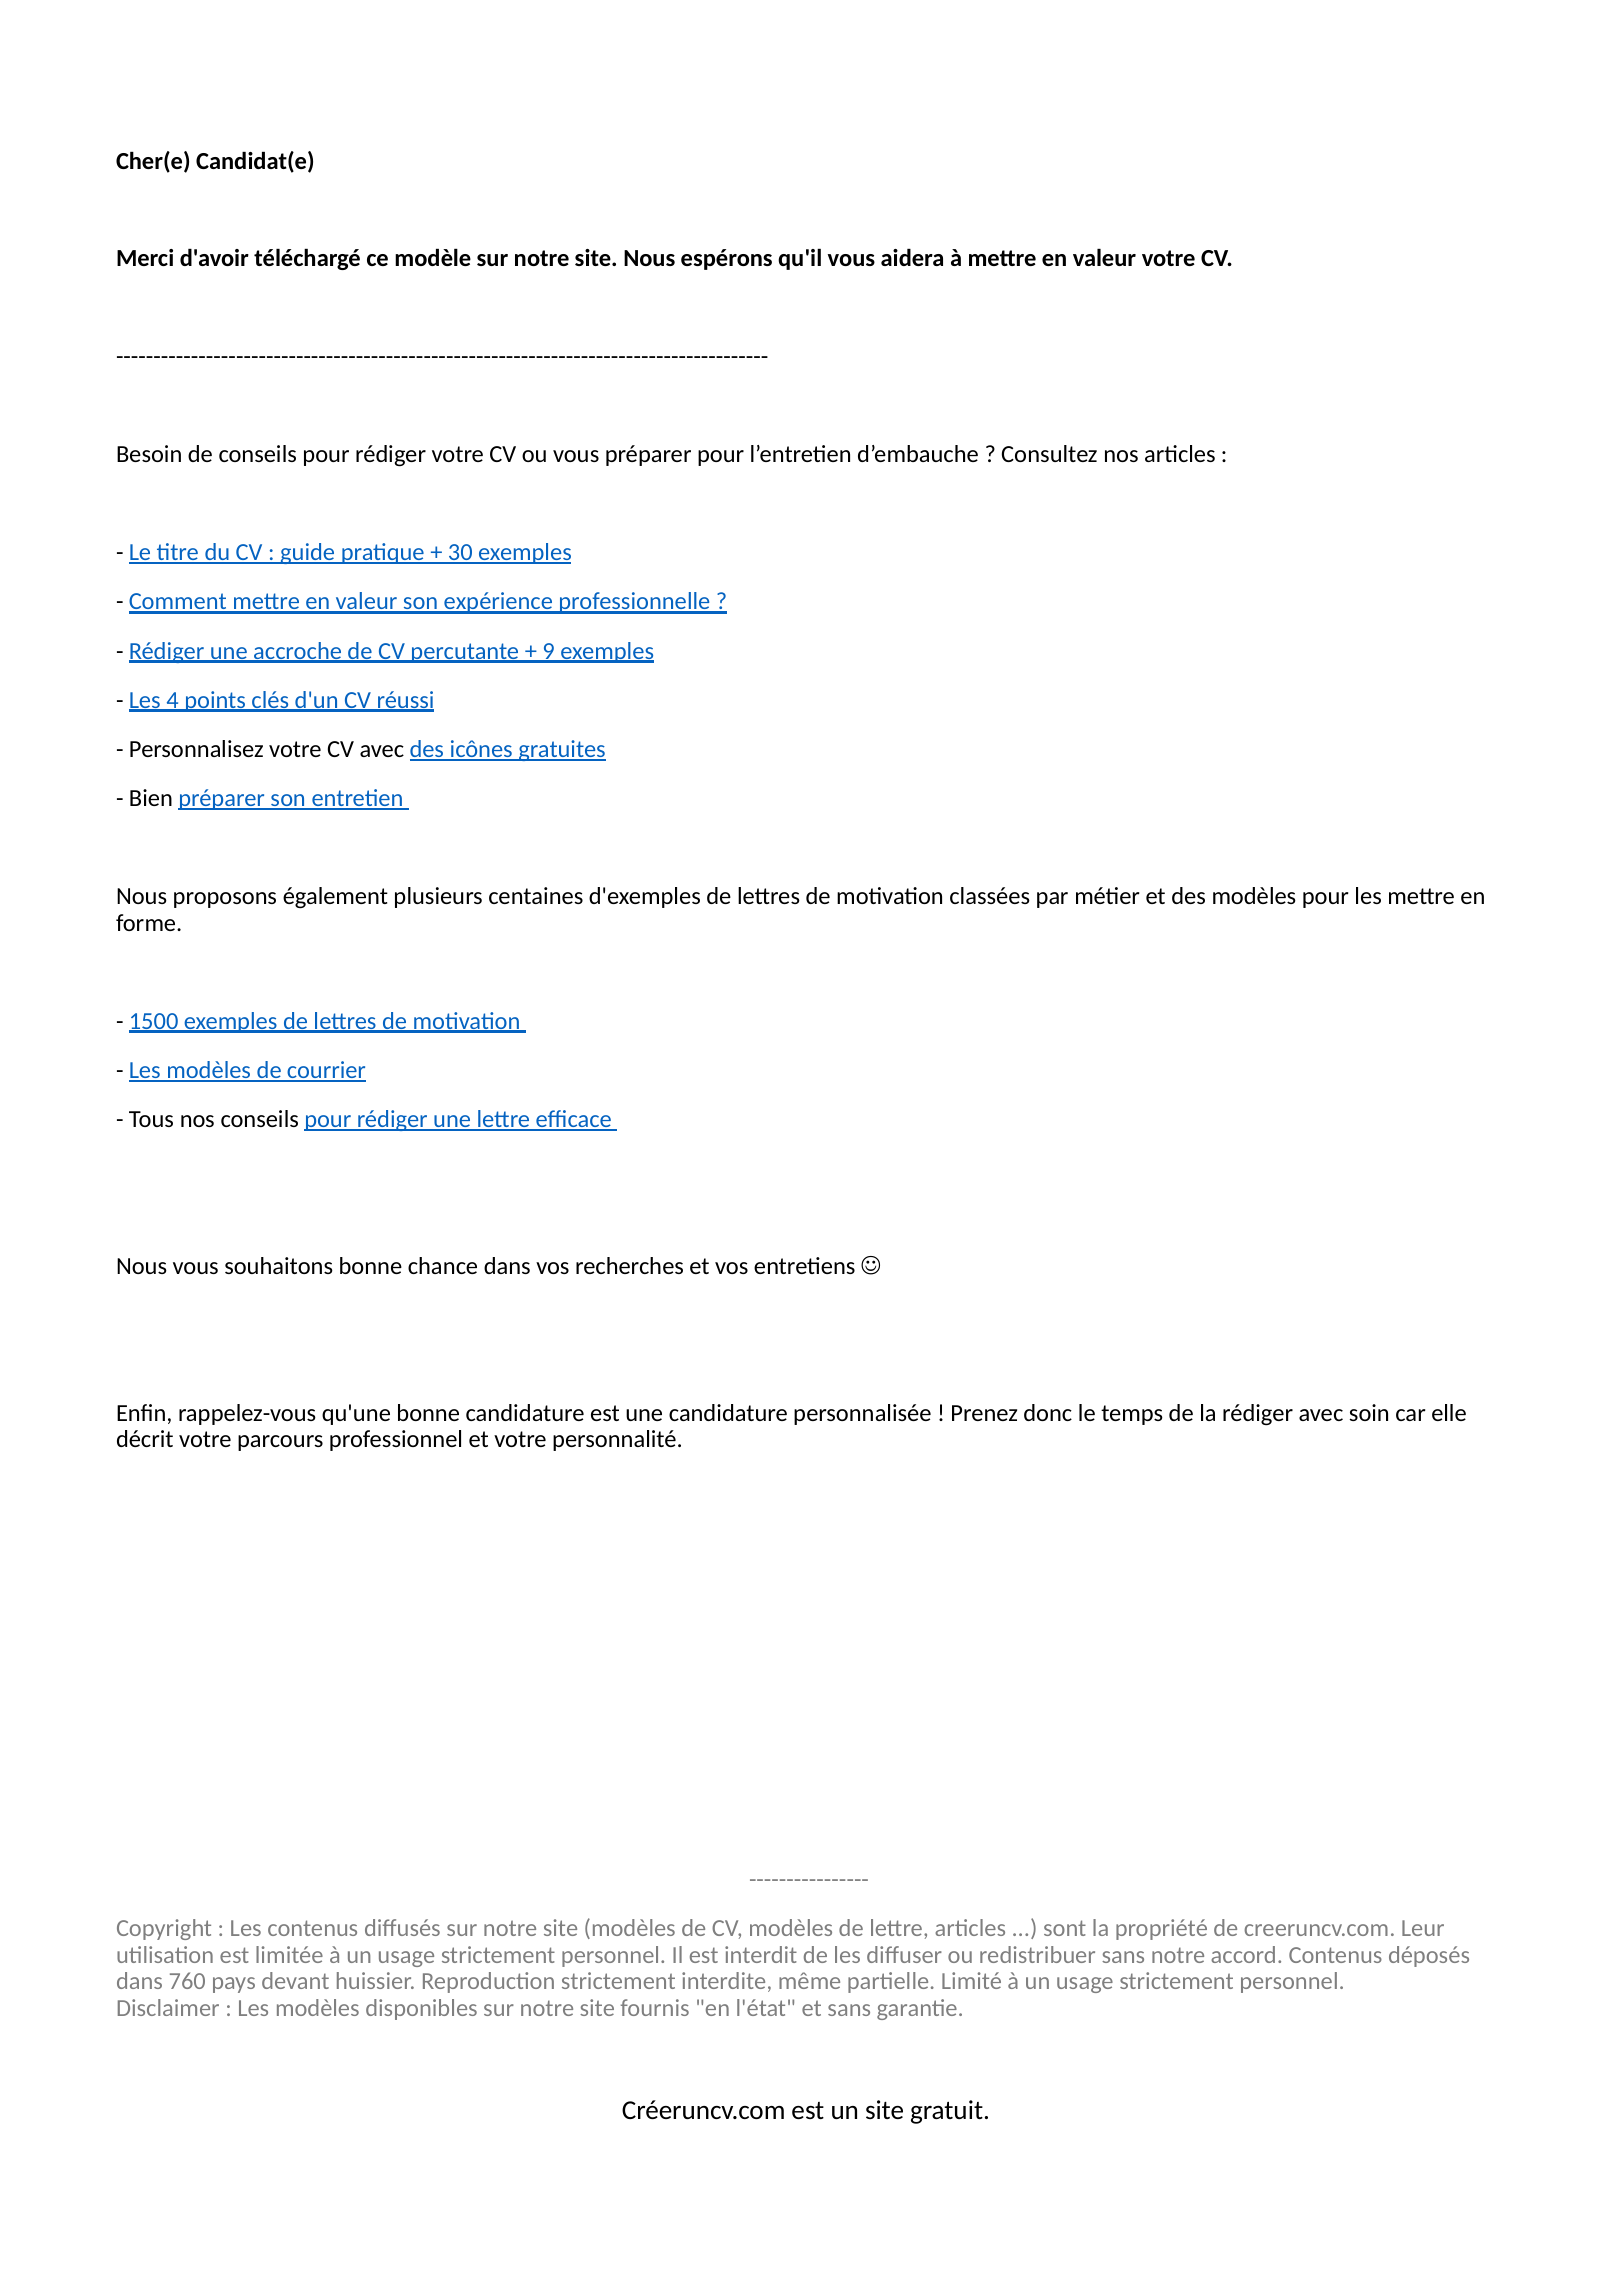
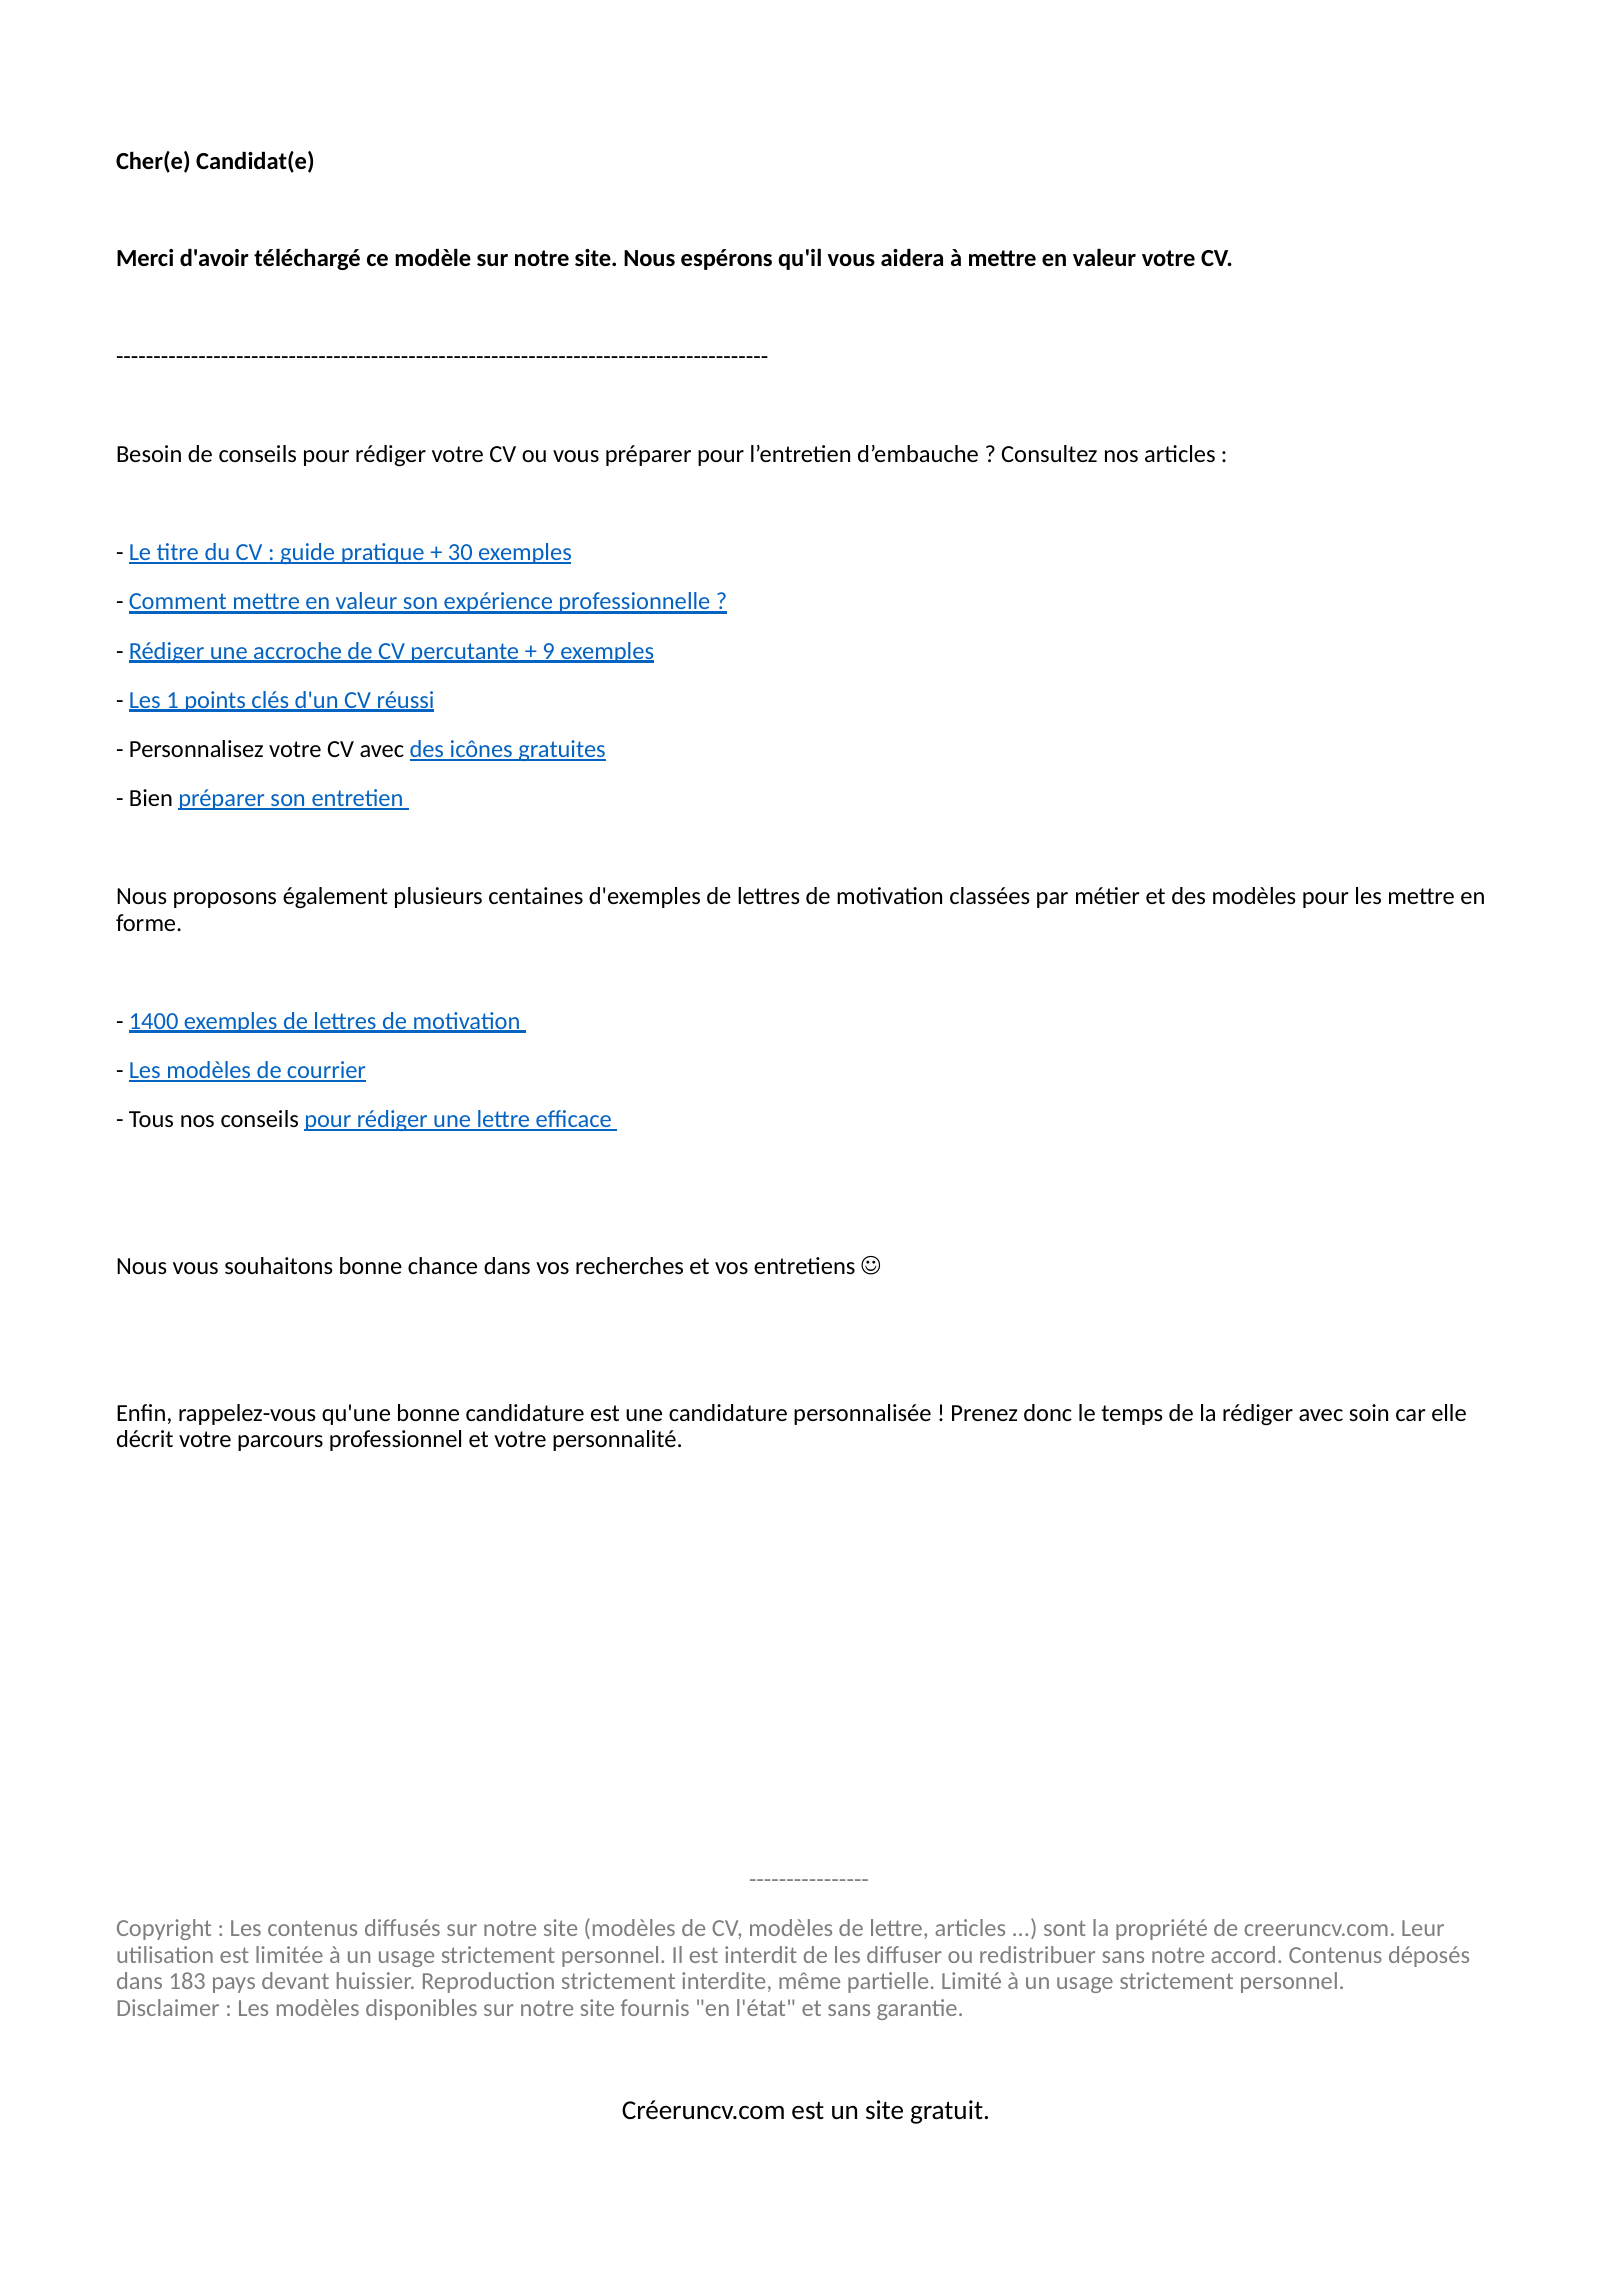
4: 4 -> 1 (173, 700)
1500: 1500 -> 1400 (154, 1021)
760: 760 -> 183 (187, 1982)
